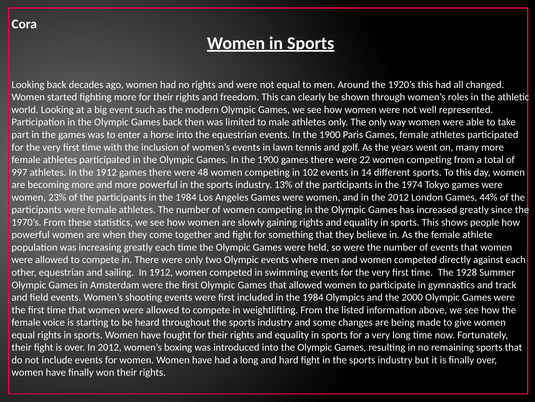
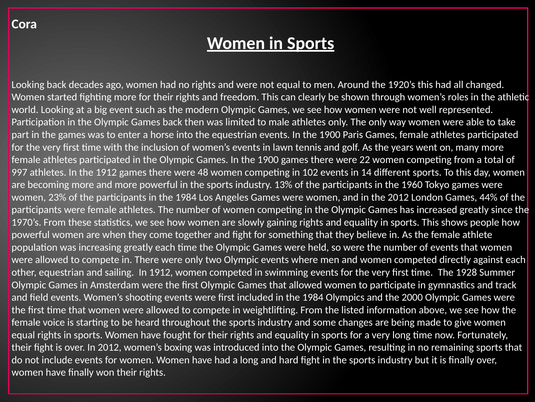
1974: 1974 -> 1960 (412, 184)
